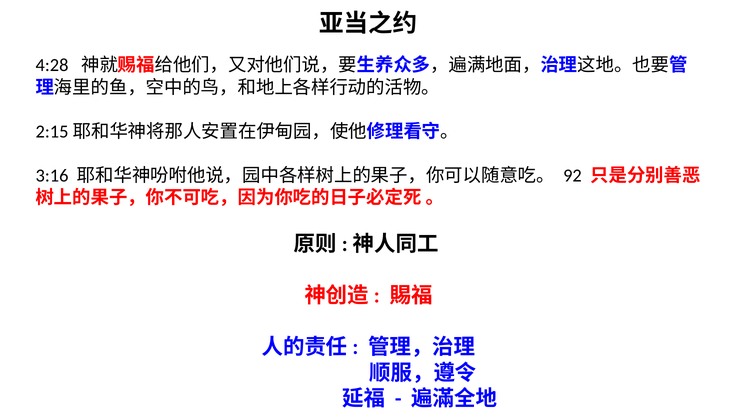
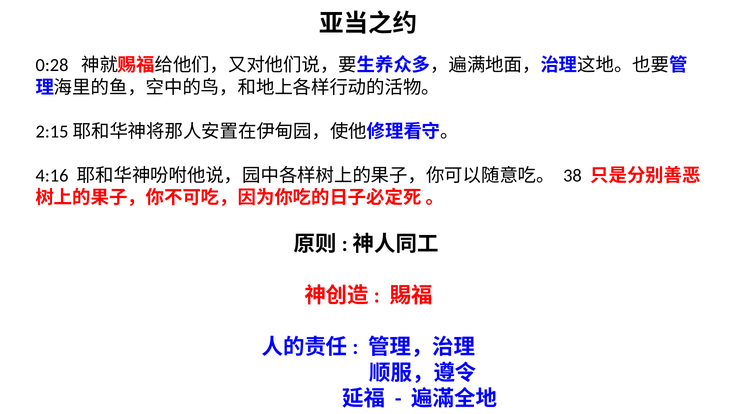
4:28: 4:28 -> 0:28 (52, 65)
3:16: 3:16 -> 4:16 (52, 176)
92: 92 -> 38 (572, 176)
